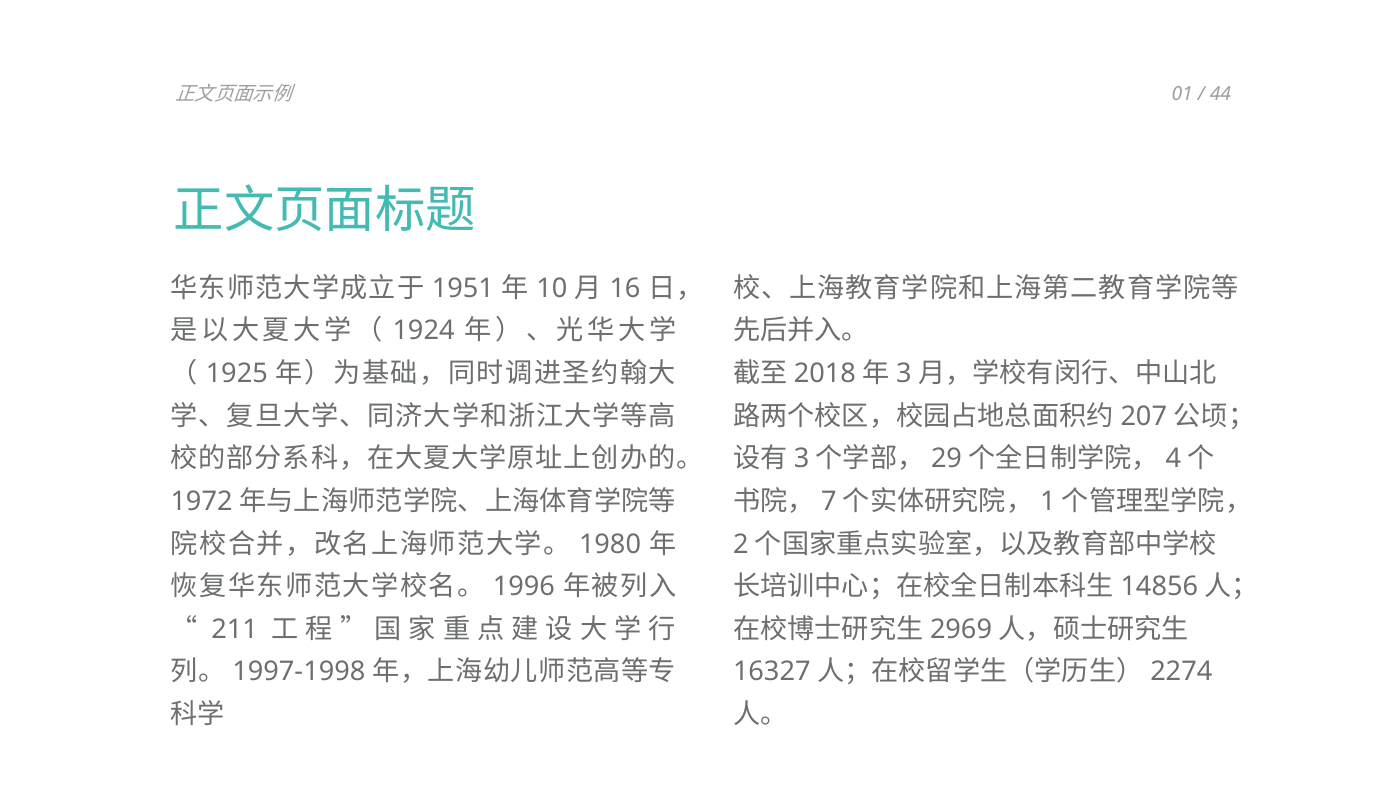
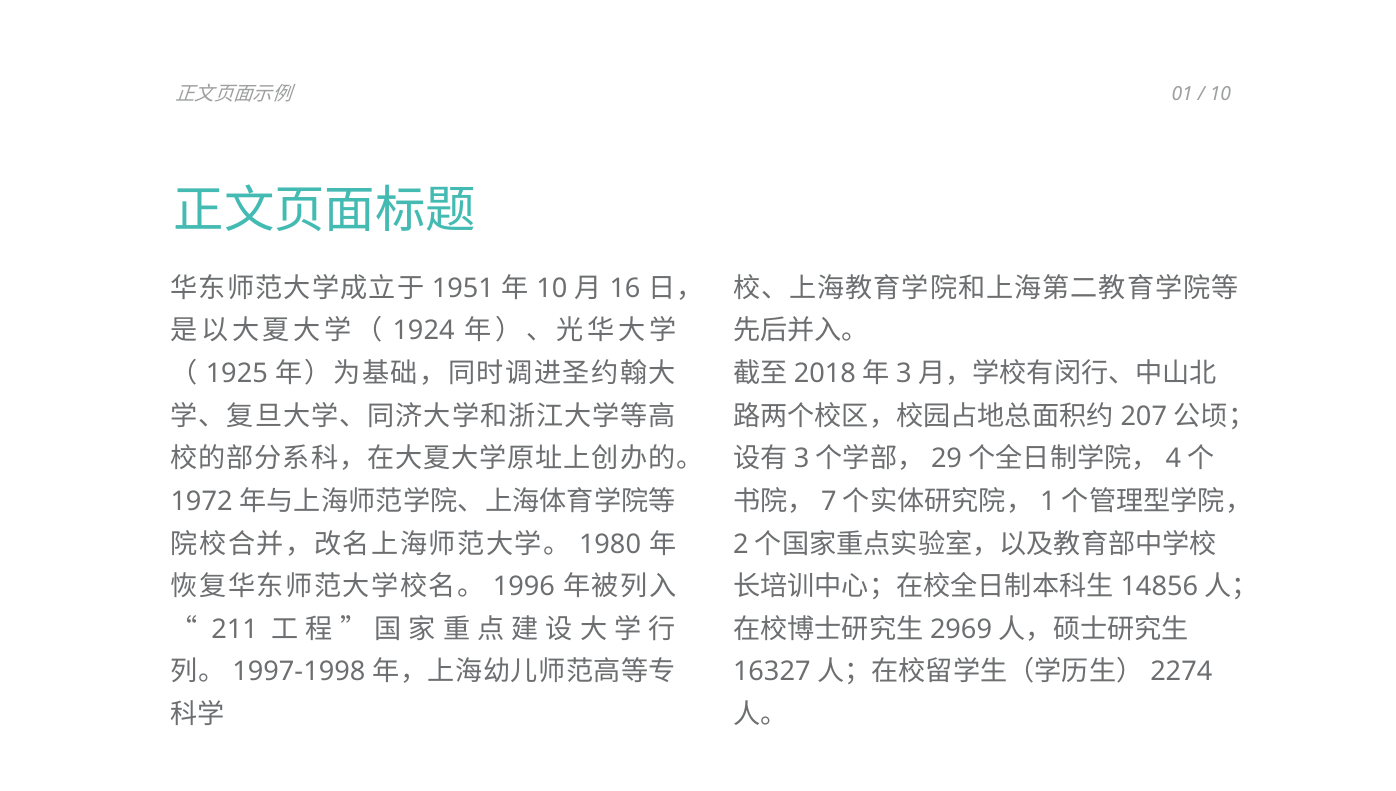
44: 44 -> 10 (1220, 94)
